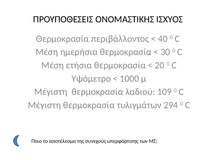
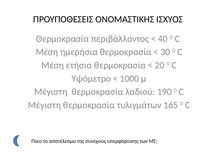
109: 109 -> 190 (164, 92)
294: 294 -> 165 (171, 105)
